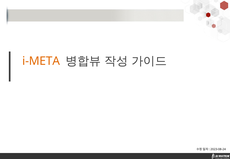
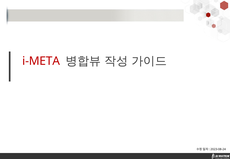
i-META colour: orange -> red (41, 61)
